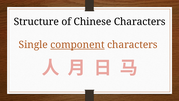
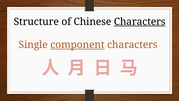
Characters underline: none -> present (140, 22)
